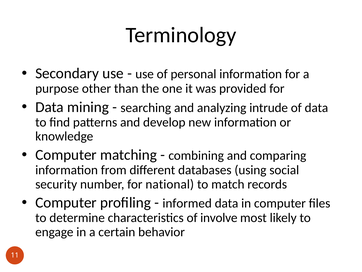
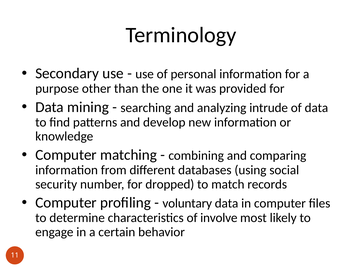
national: national -> dropped (170, 184)
informed: informed -> voluntary (187, 203)
